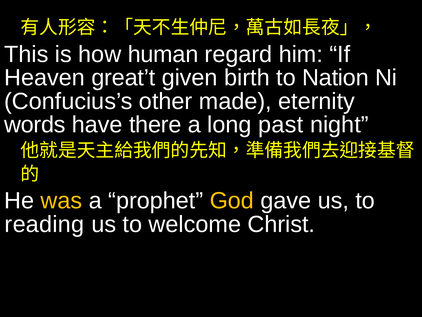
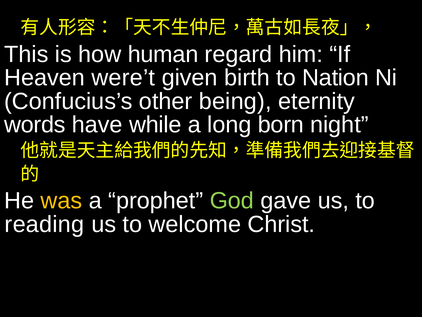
great’t: great’t -> were’t (123, 78)
made: made -> being (235, 101)
there: there -> while (155, 125)
past: past -> born (281, 125)
God colour: yellow -> light green (232, 201)
